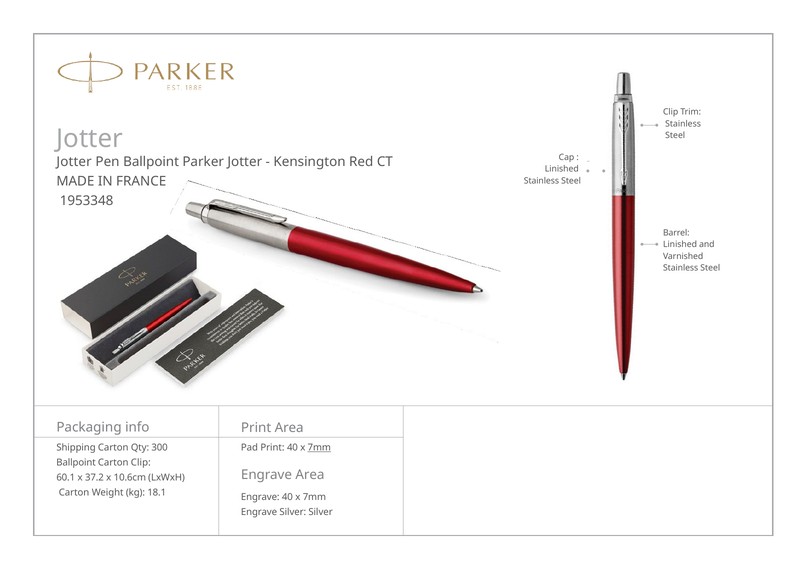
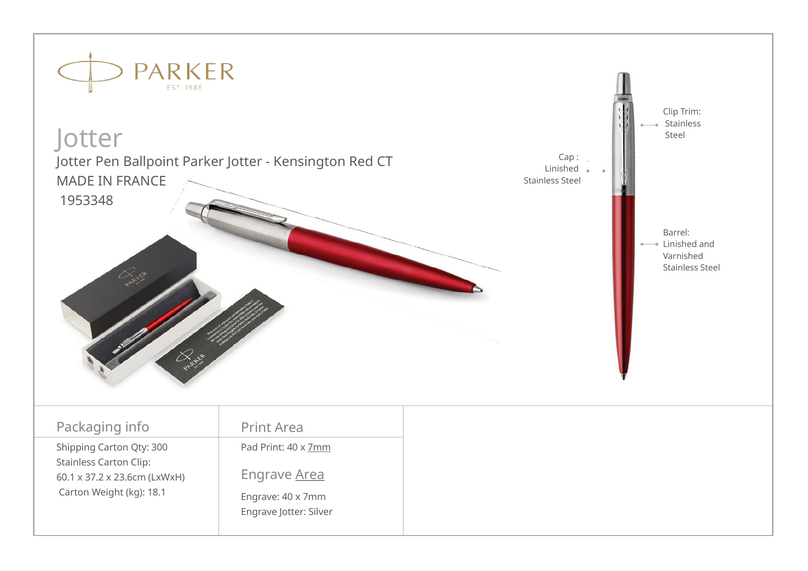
Ballpoint: Ballpoint -> Stainless (76, 463)
Area underline: none -> present (310, 475)
10.6cm: 10.6cm -> 23.6cm (130, 478)
Engrave Silver: Silver -> Jotter (293, 512)
